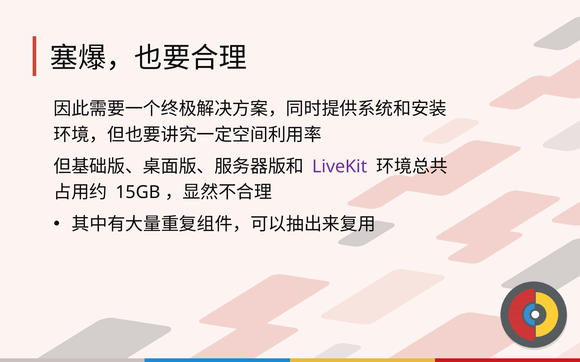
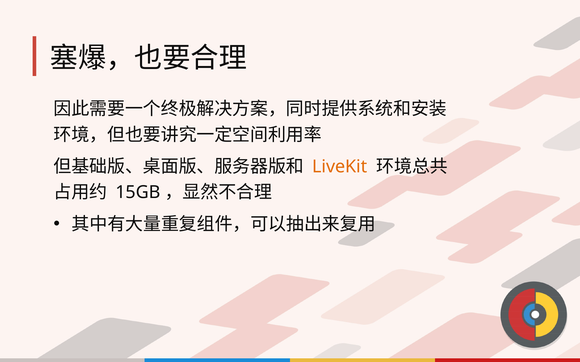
LiveKit colour: purple -> orange (340, 167)
